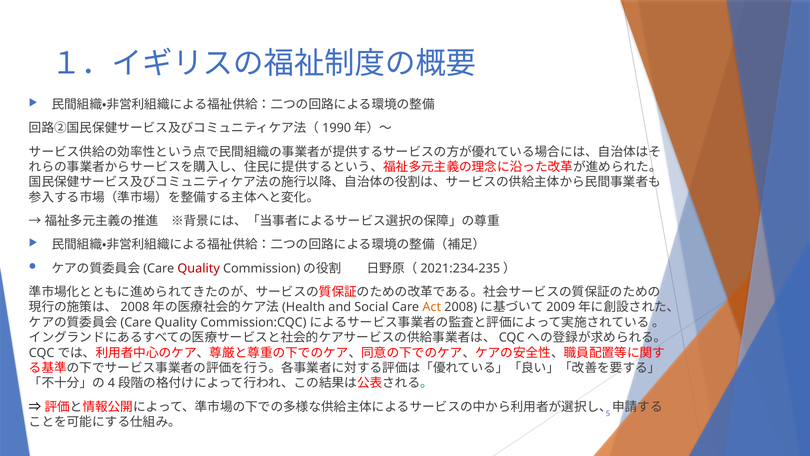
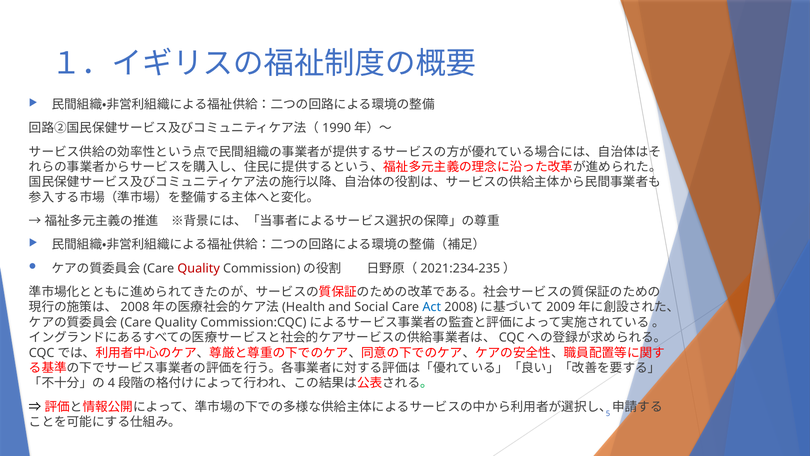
Act colour: orange -> blue (432, 307)
